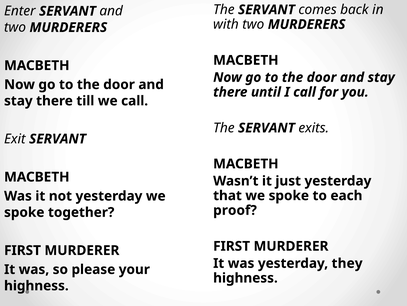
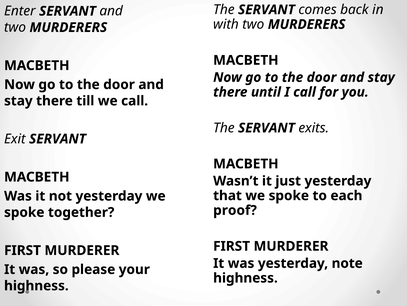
they: they -> note (347, 263)
